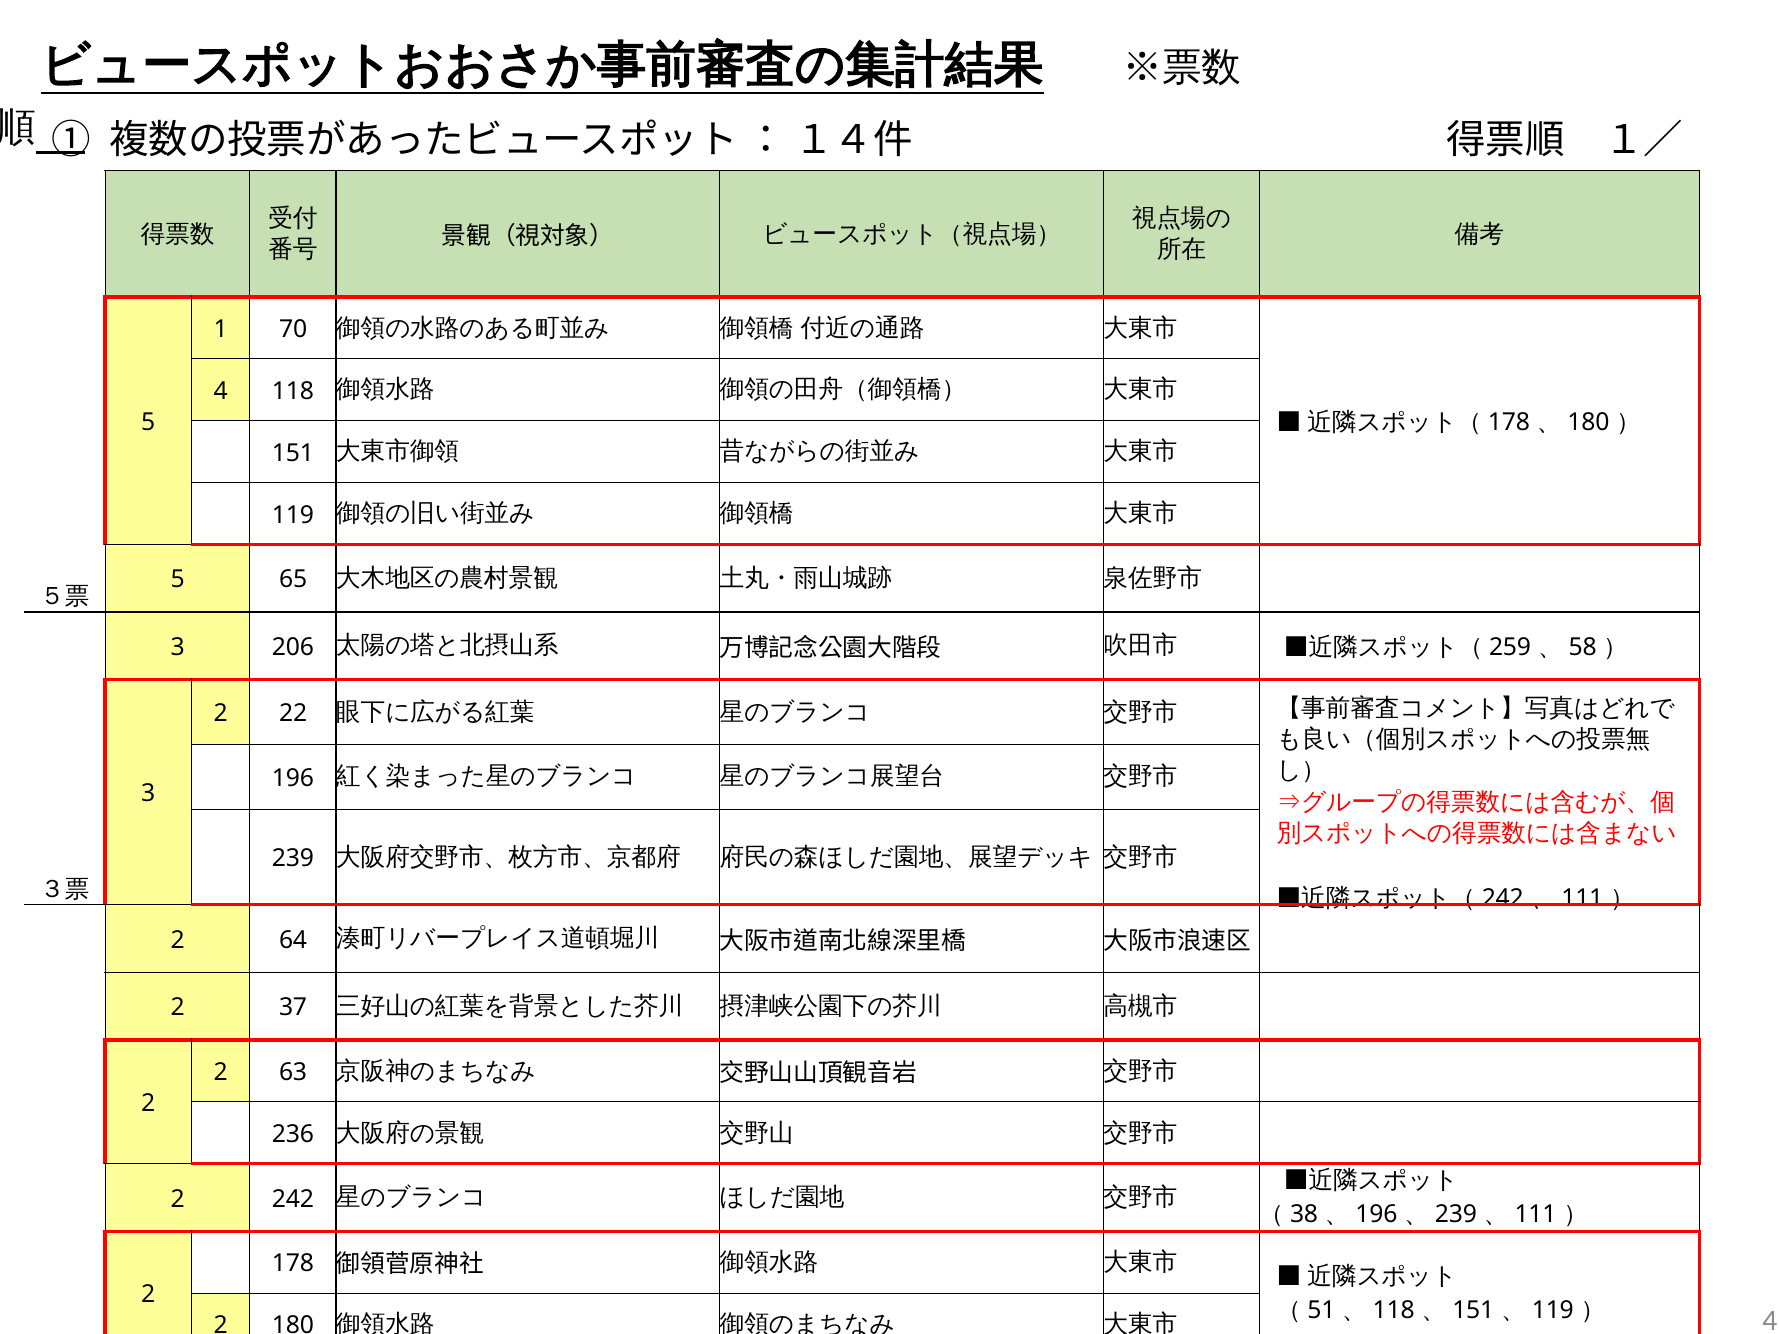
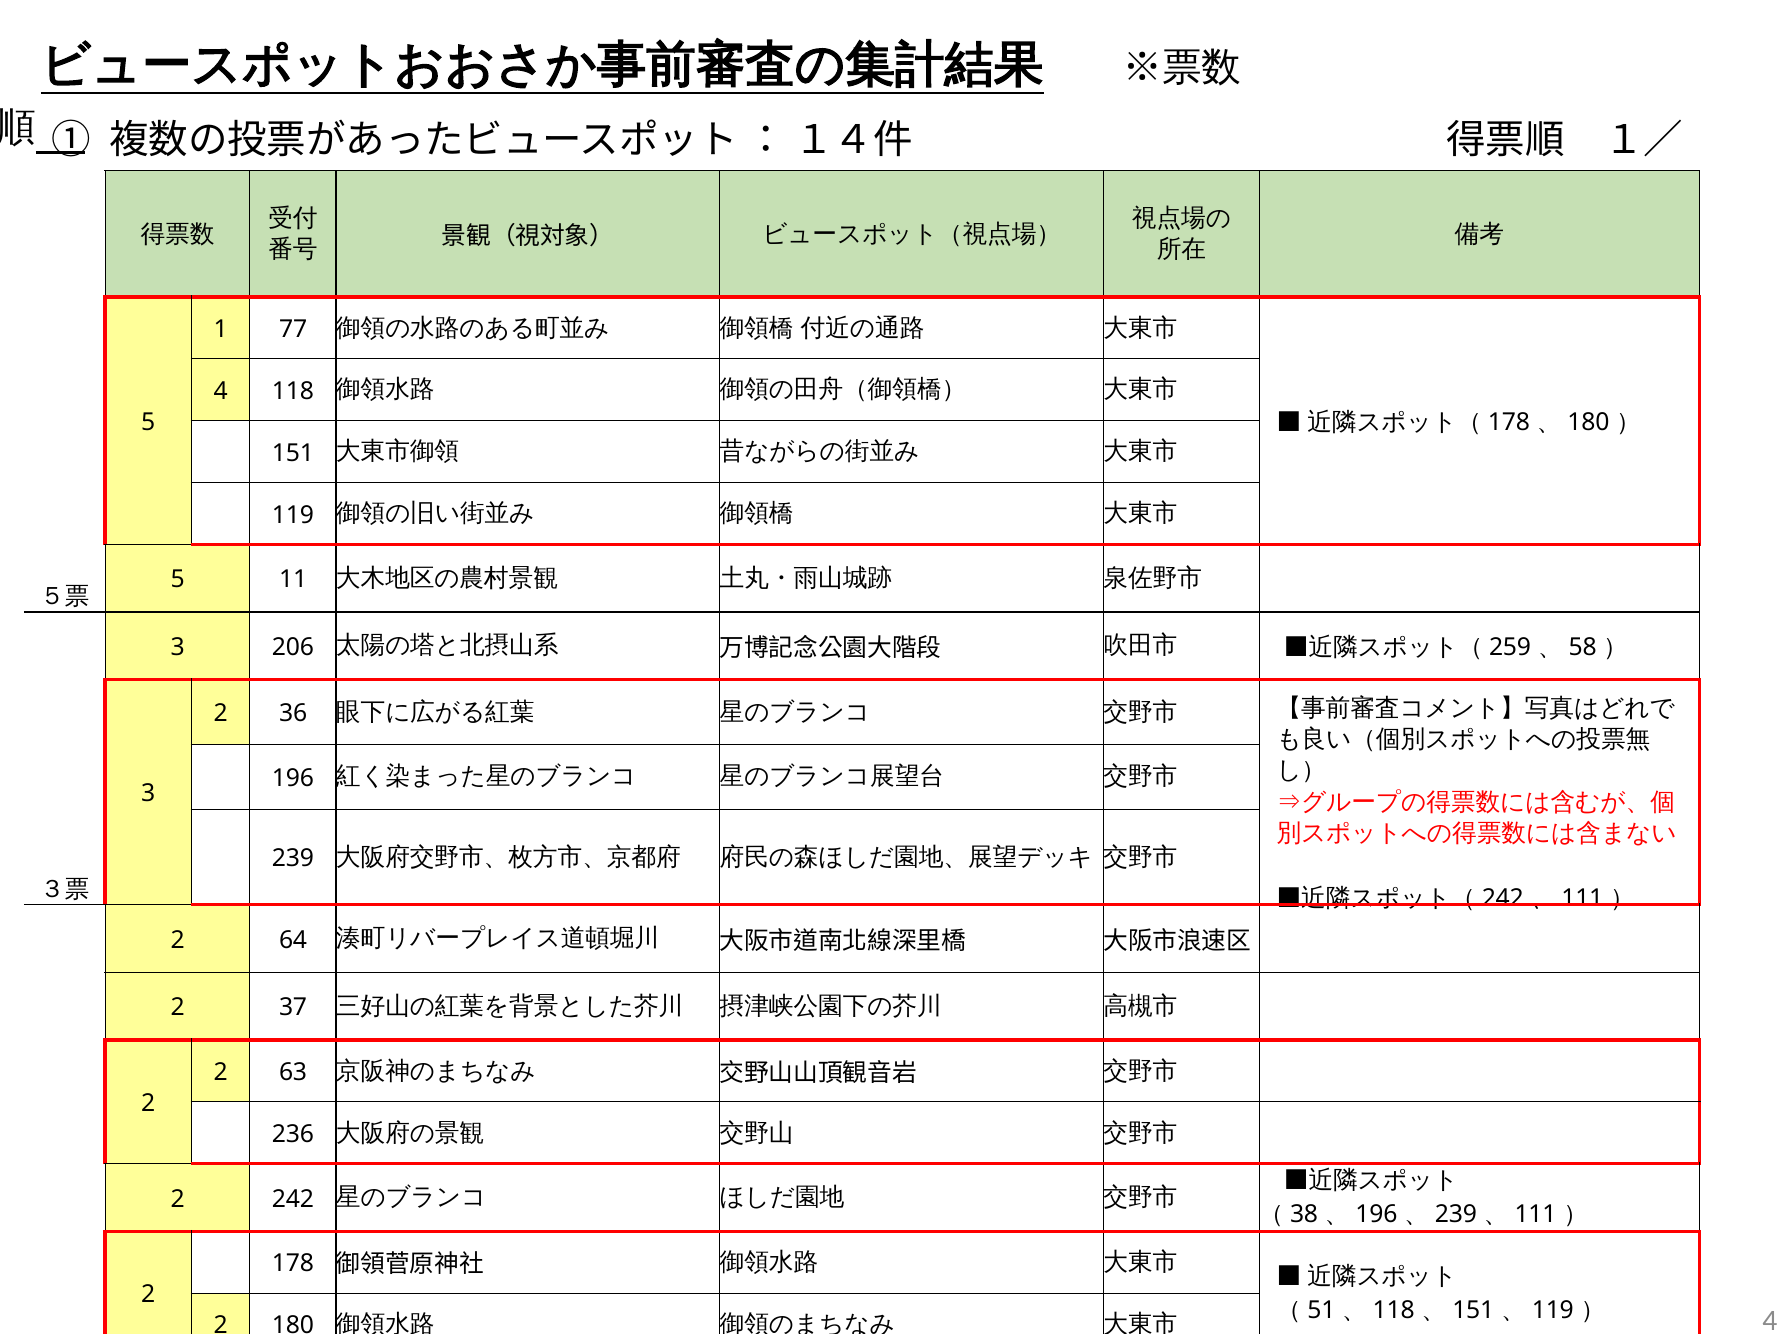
70: 70 -> 77 (293, 330)
65: 65 -> 11 (293, 580)
22: 22 -> 36 (293, 714)
